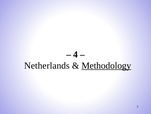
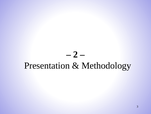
4: 4 -> 2 (76, 54)
Netherlands: Netherlands -> Presentation (47, 65)
Methodology underline: present -> none (106, 65)
